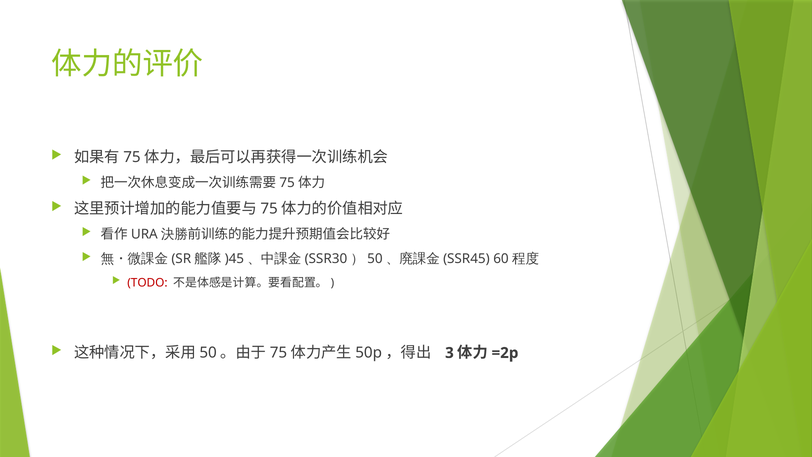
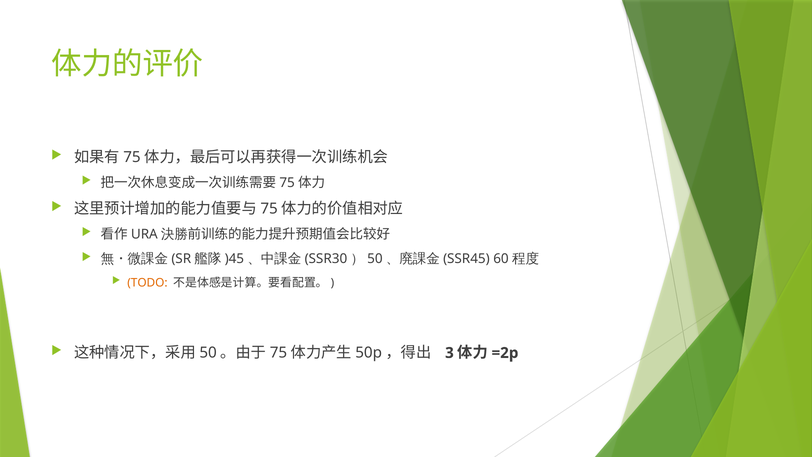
TODO colour: red -> orange (147, 282)
